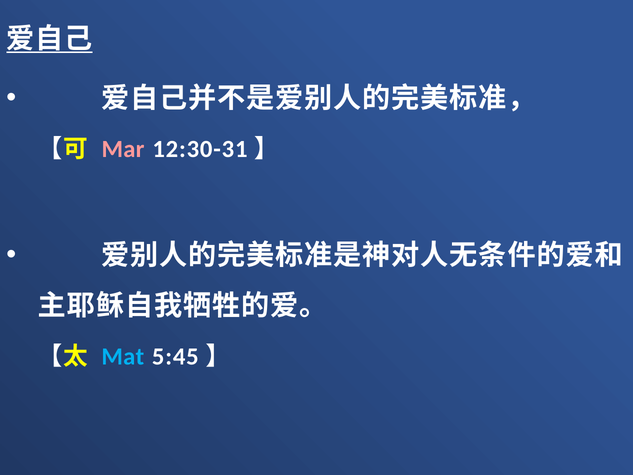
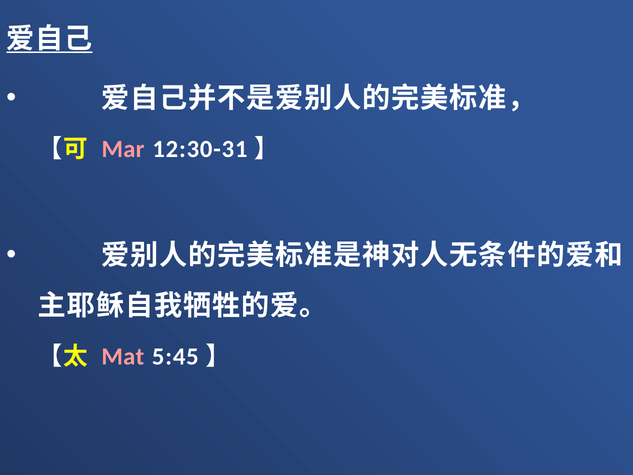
Mat colour: light blue -> pink (123, 356)
